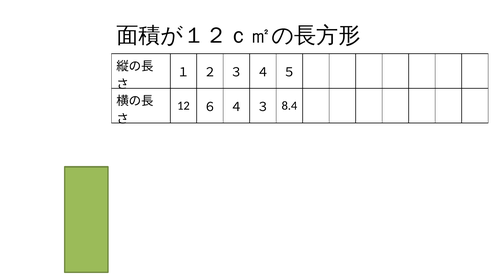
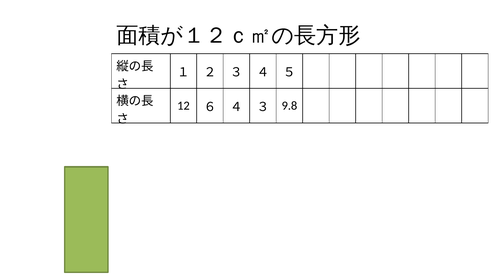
8.4: 8.4 -> 9.8 (289, 106)
